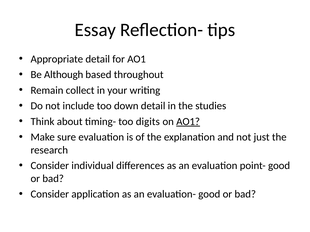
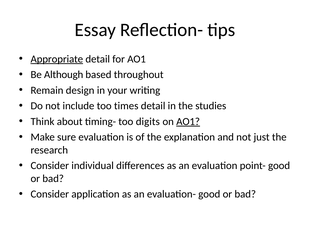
Appropriate underline: none -> present (57, 59)
collect: collect -> design (80, 90)
down: down -> times (126, 106)
